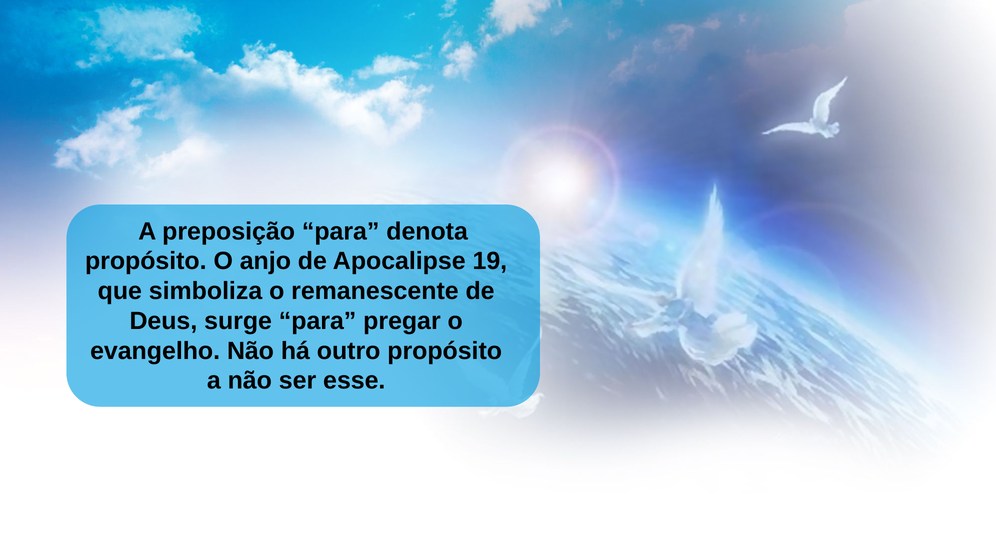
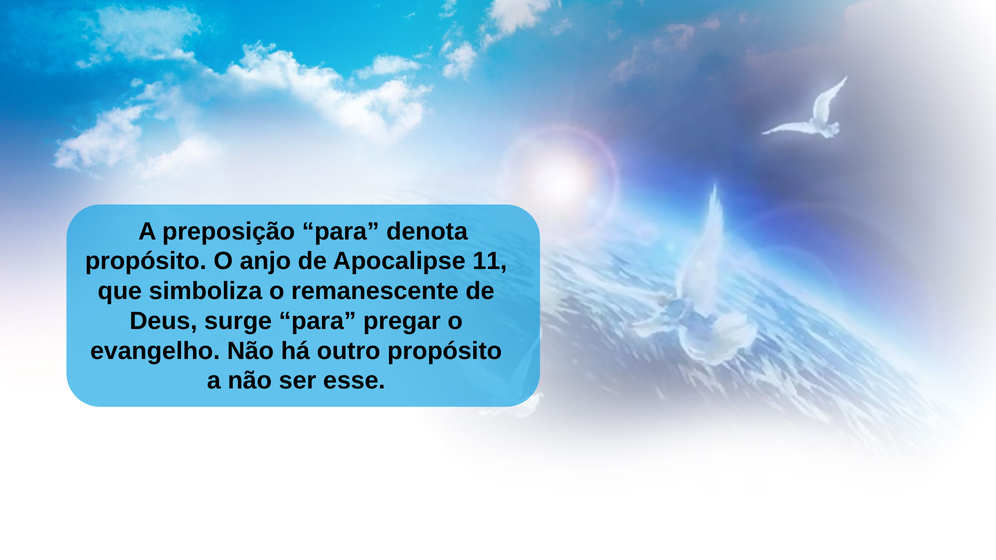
19: 19 -> 11 (490, 261)
